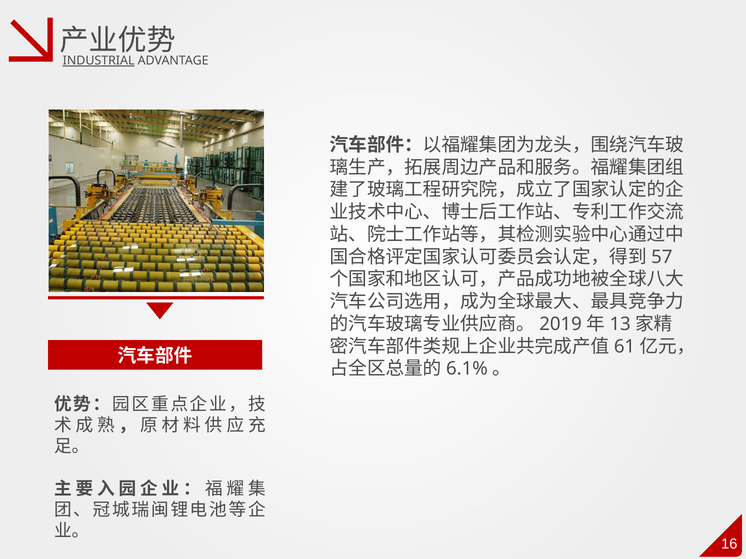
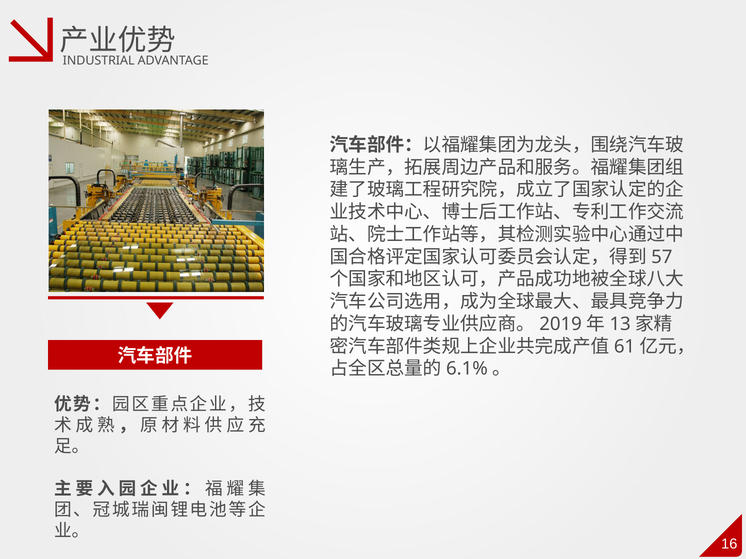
INDUSTRIAL underline: present -> none (99, 61)
